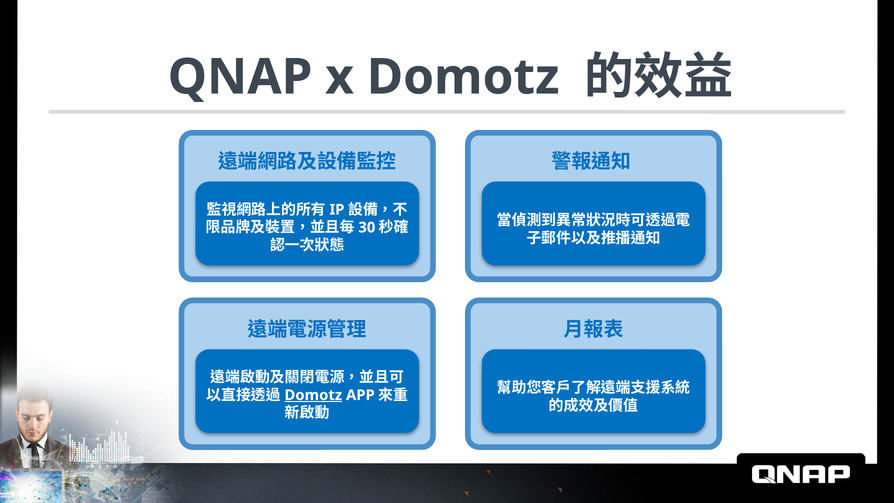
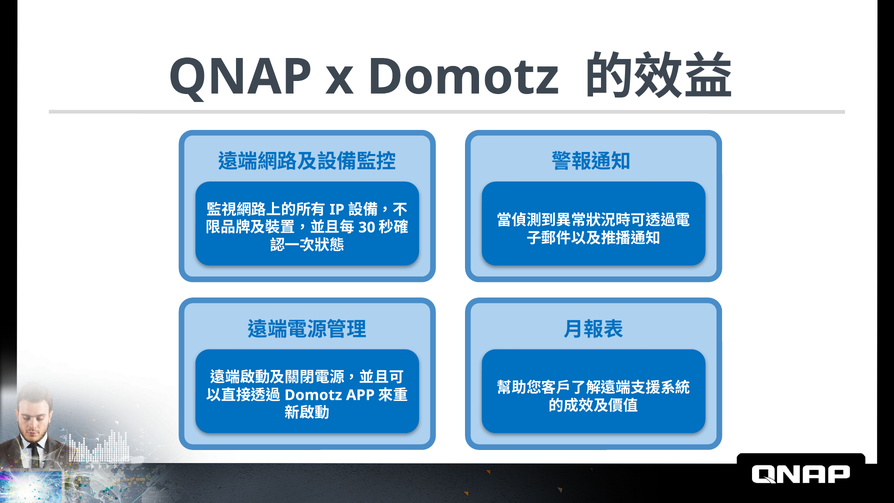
Domotz underline: present -> none (313, 395)
